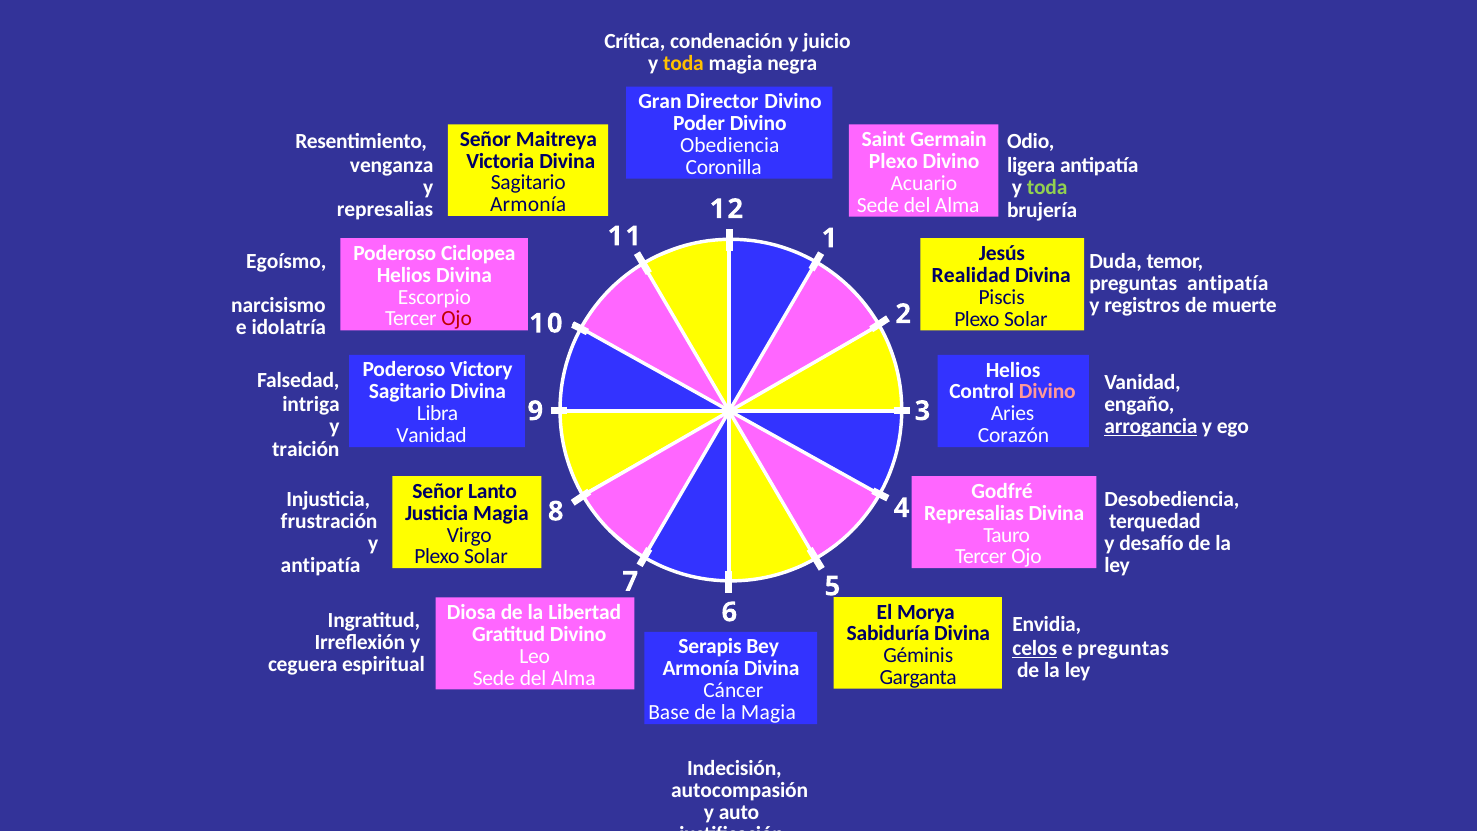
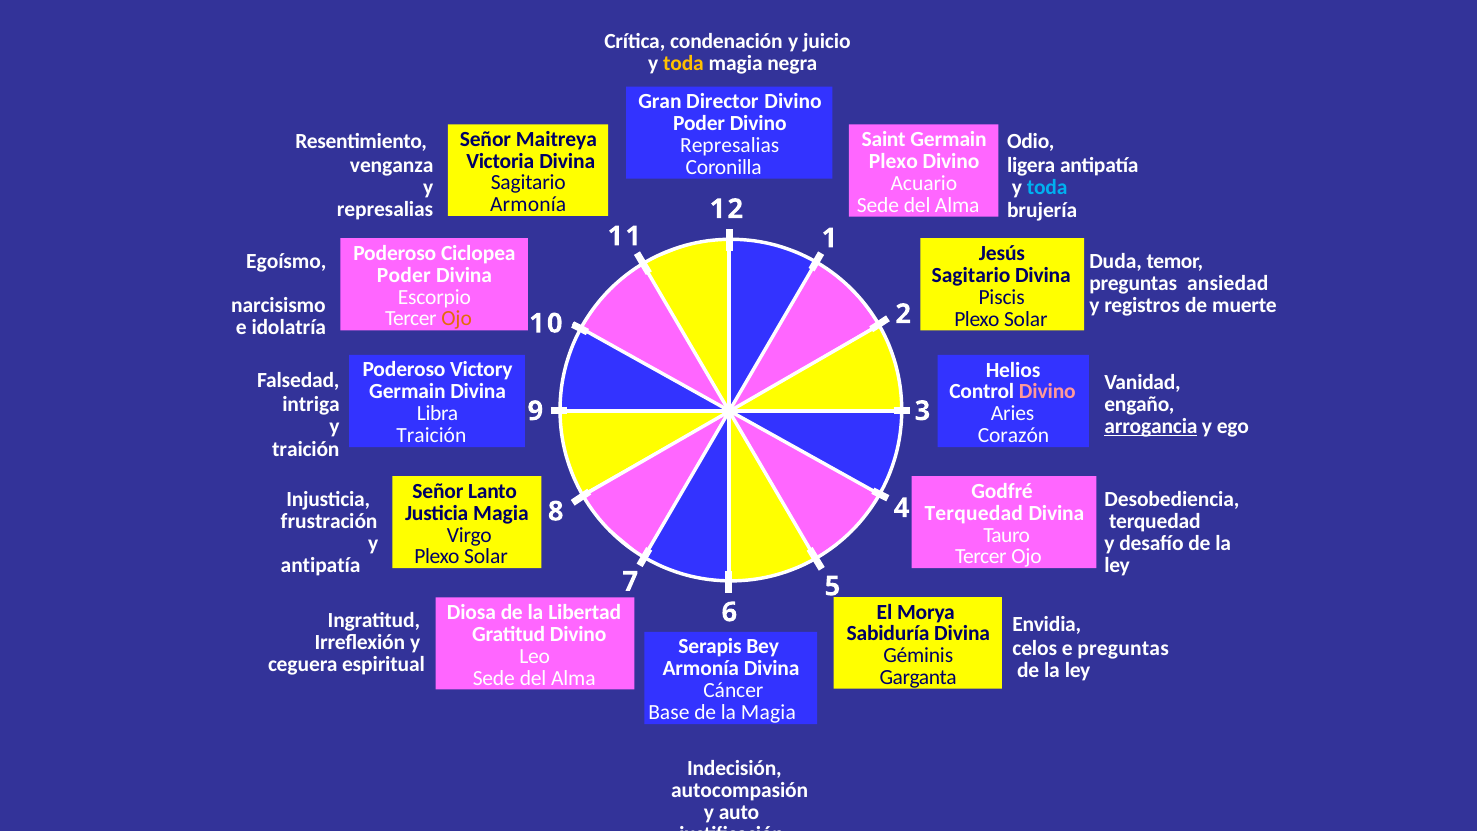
Obediencia: Obediencia -> Represalias (730, 145)
toda colour: light green -> light blue (1047, 188)
Helios: Helios -> Poder (404, 275)
Realidad: Realidad -> Sagitario (971, 275)
preguntas antipatía: antipatía -> ansiedad (1228, 284)
Ojo colour: red -> orange (457, 319)
Sagitario: Sagitario -> Germain (407, 392)
Vanidad: Vanidad -> Traición (431, 436)
Represalias: Represalias -> Terquedad (974, 513)
celos underline: present -> none (1035, 648)
